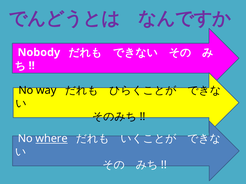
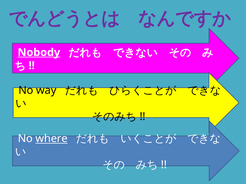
Nobody underline: none -> present (39, 53)
